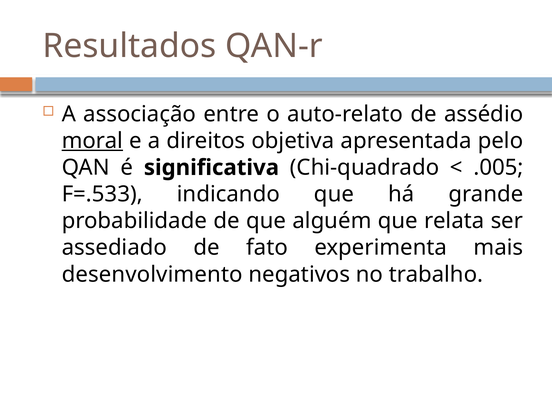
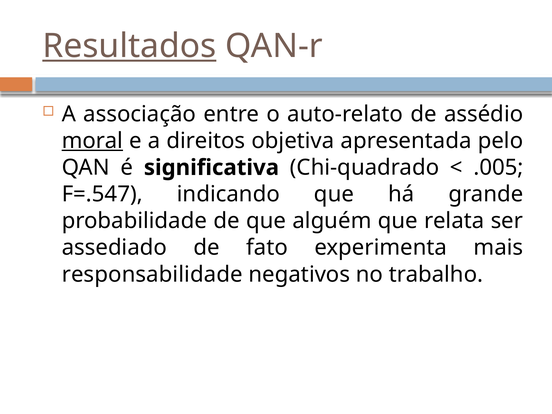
Resultados underline: none -> present (129, 46)
F=.533: F=.533 -> F=.547 (102, 194)
desenvolvimento: desenvolvimento -> responsabilidade (152, 274)
